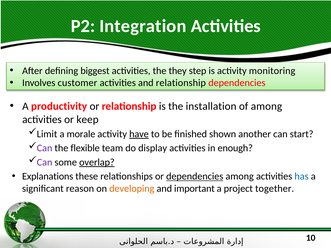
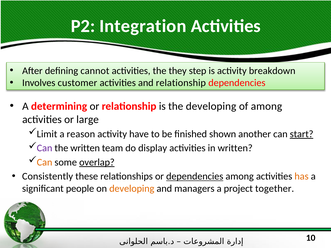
biggest: biggest -> cannot (95, 71)
monitoring: monitoring -> breakdown (272, 71)
productivity: productivity -> determining (59, 106)
the installation: installation -> developing (211, 106)
keep: keep -> large (88, 119)
morale: morale -> reason (81, 134)
have underline: present -> none (139, 134)
start underline: none -> present (302, 134)
the flexible: flexible -> written (85, 148)
in enough: enough -> written (235, 148)
Can colour: purple -> orange (45, 162)
Explanations: Explanations -> Consistently (48, 177)
has colour: blue -> orange (302, 177)
reason: reason -> people (80, 189)
important: important -> managers (194, 189)
